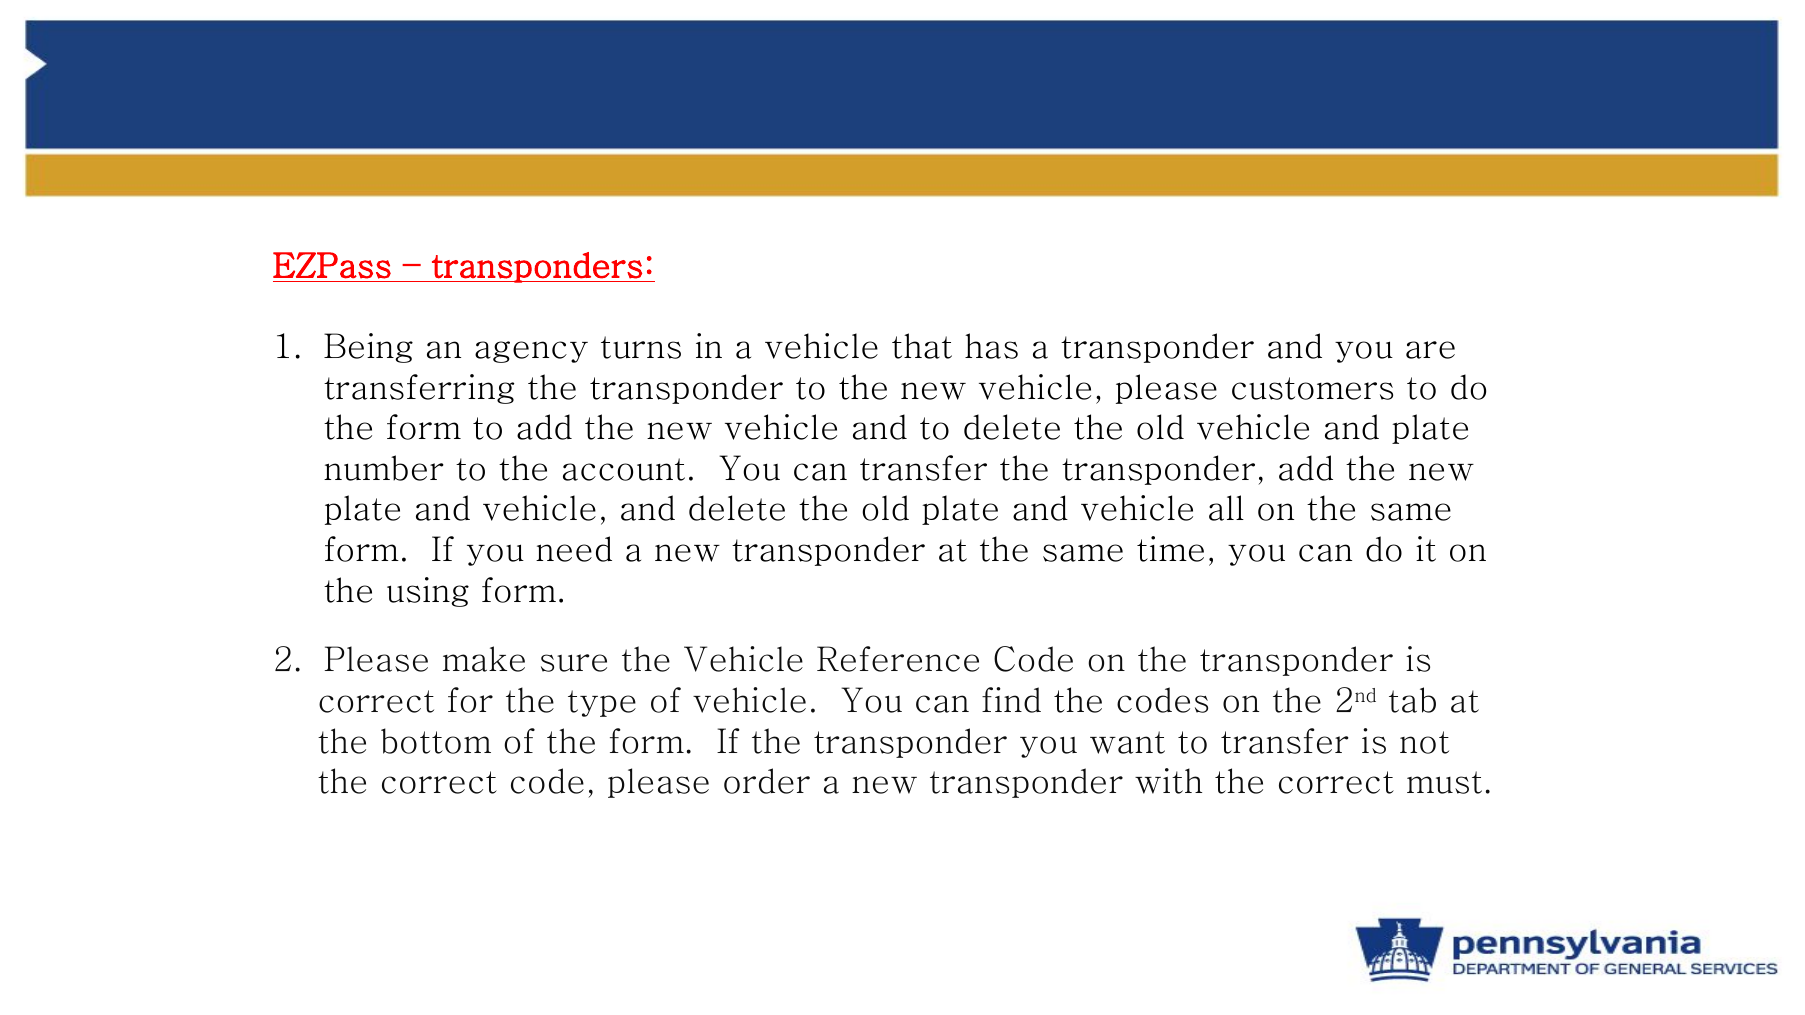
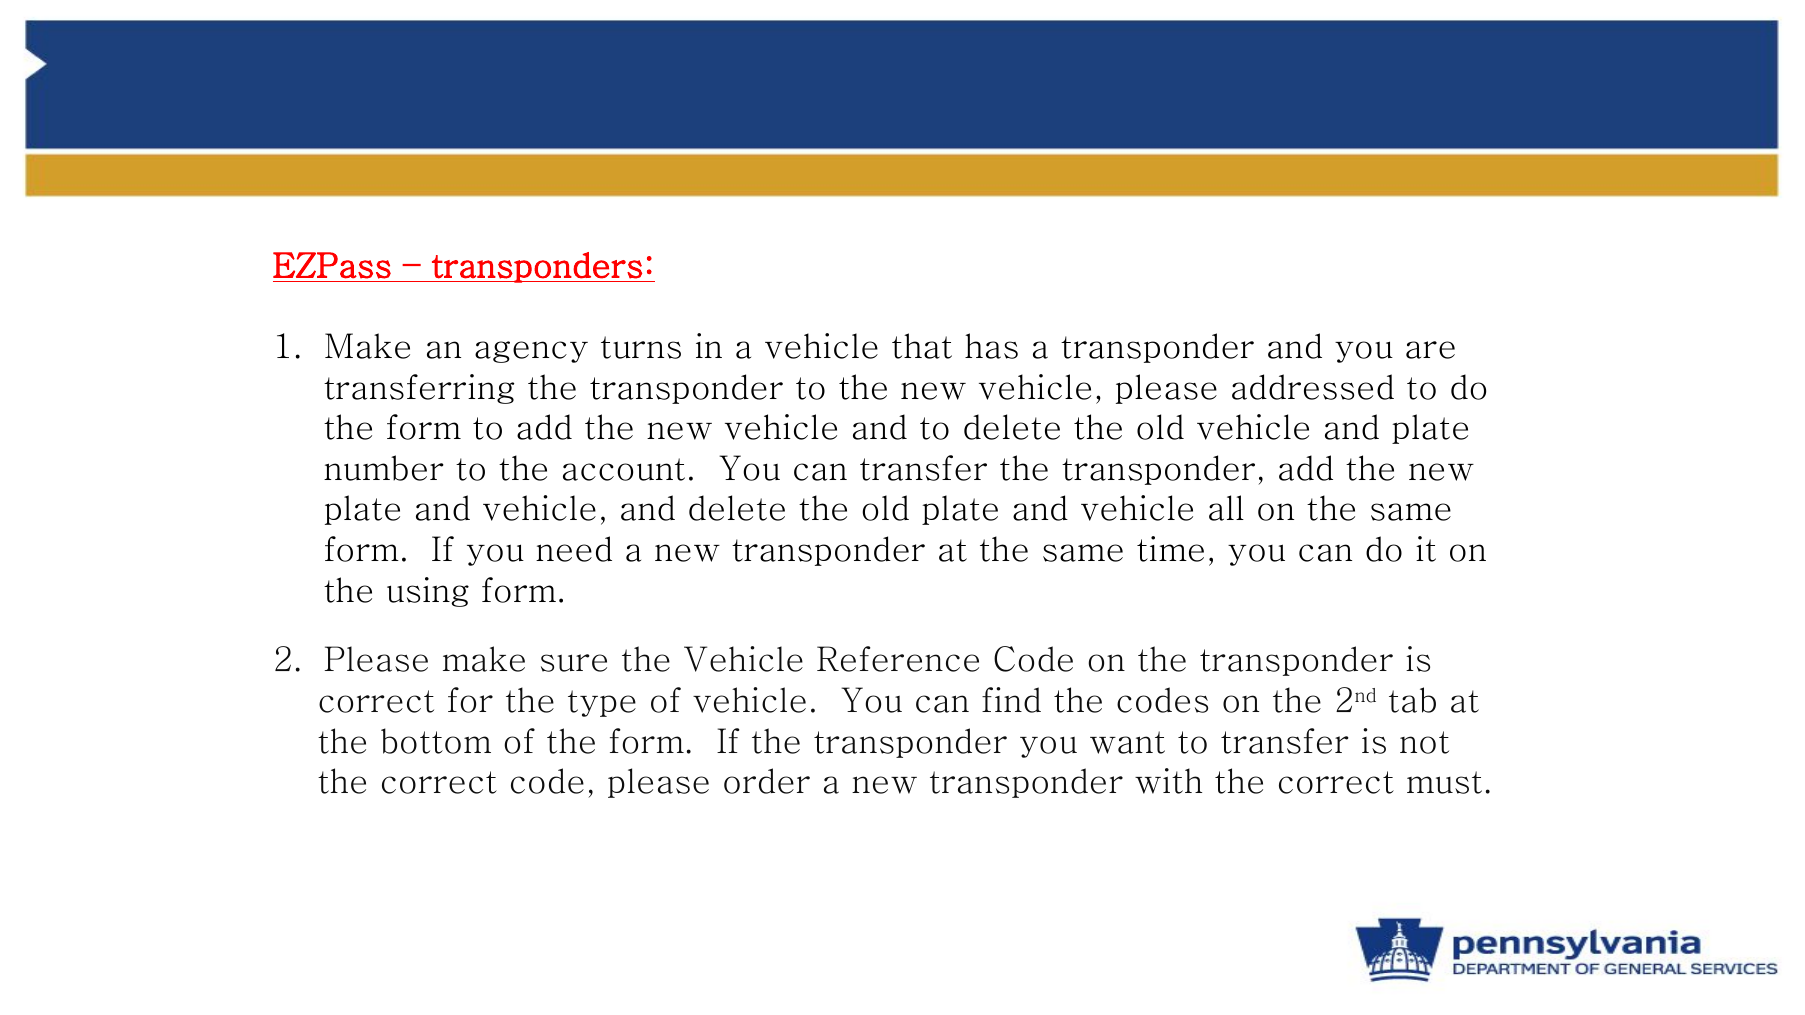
Being: Being -> Make (368, 347)
customers: customers -> addressed (1313, 388)
